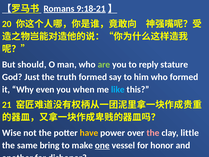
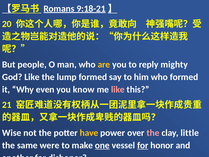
should: should -> people (32, 64)
are colour: light green -> yellow (104, 64)
stature: stature -> mighty (174, 64)
God Just: Just -> Like (32, 77)
truth: truth -> lump (67, 77)
when: when -> know (84, 89)
like colour: light blue -> pink (118, 89)
bring: bring -> were (50, 145)
for underline: none -> present (143, 145)
